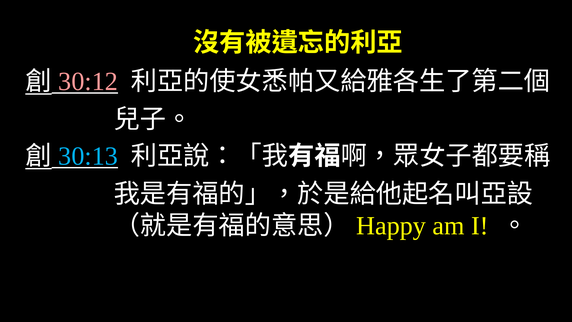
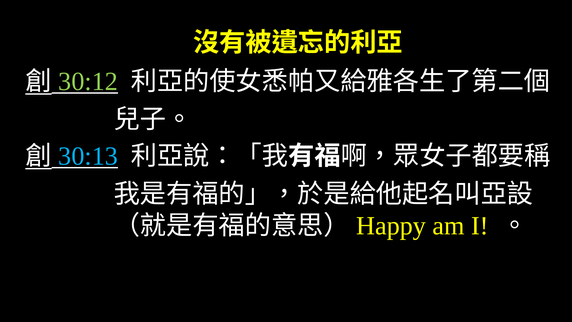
30:12 colour: pink -> light green (88, 81)
